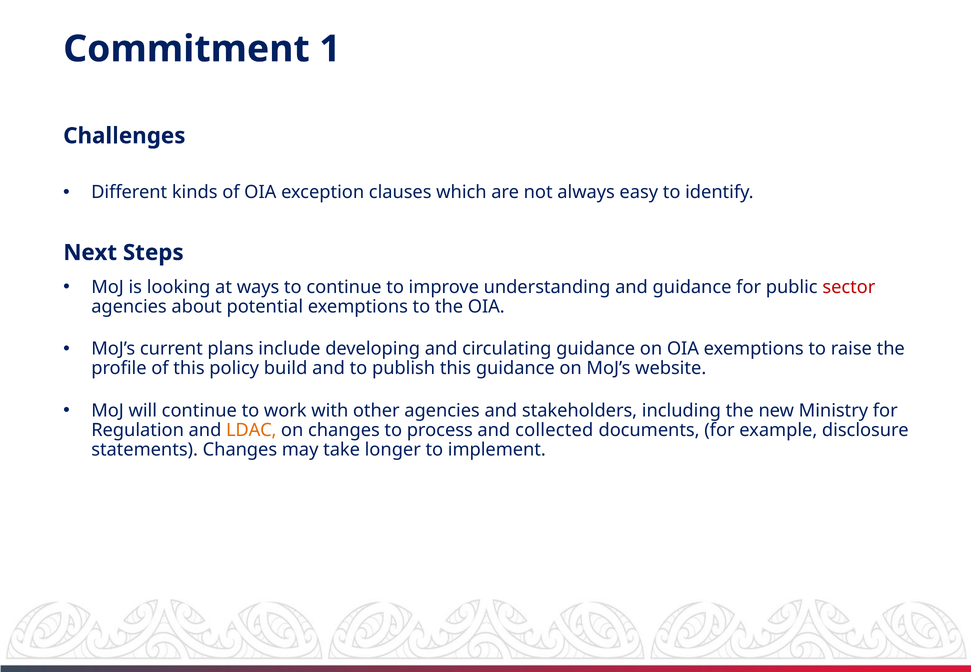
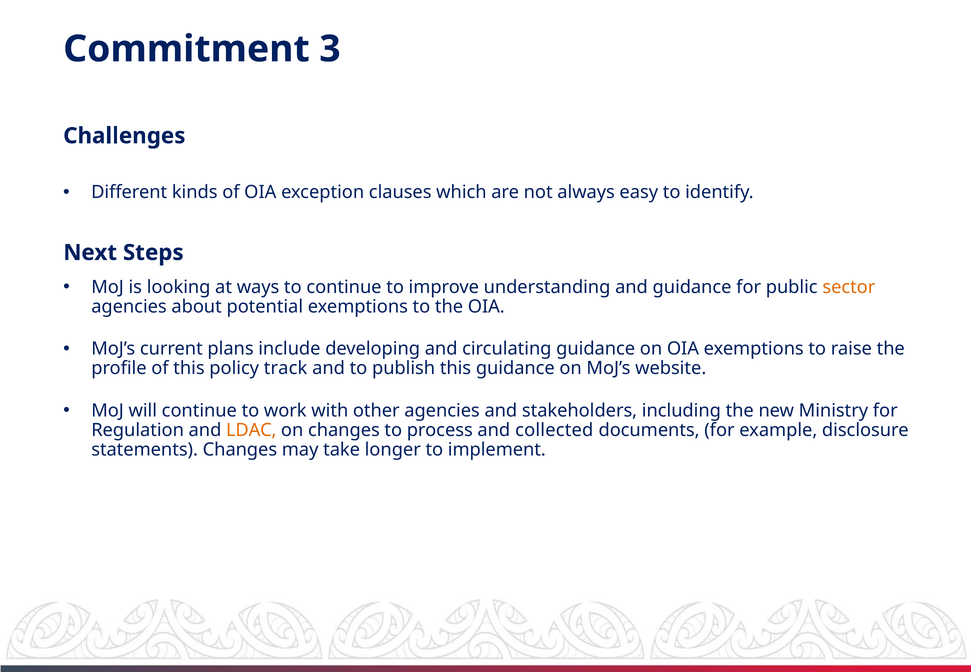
1: 1 -> 3 (330, 49)
sector colour: red -> orange (849, 287)
build: build -> track (286, 369)
